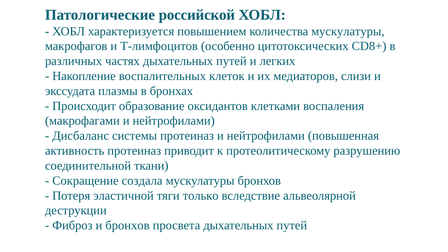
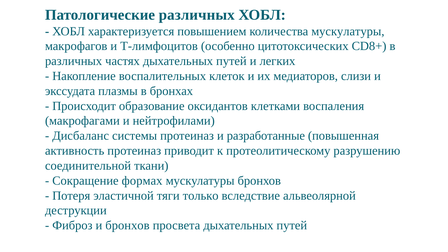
Патологические российской: российской -> различных (197, 15)
протеиназ и нейтрофилами: нейтрофилами -> разработанные (266, 136)
создала: создала -> формах (142, 181)
